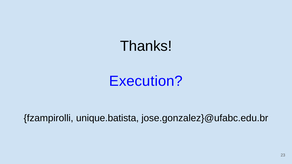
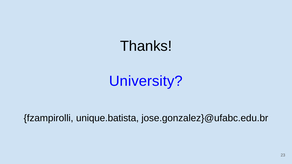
Execution: Execution -> University (146, 81)
